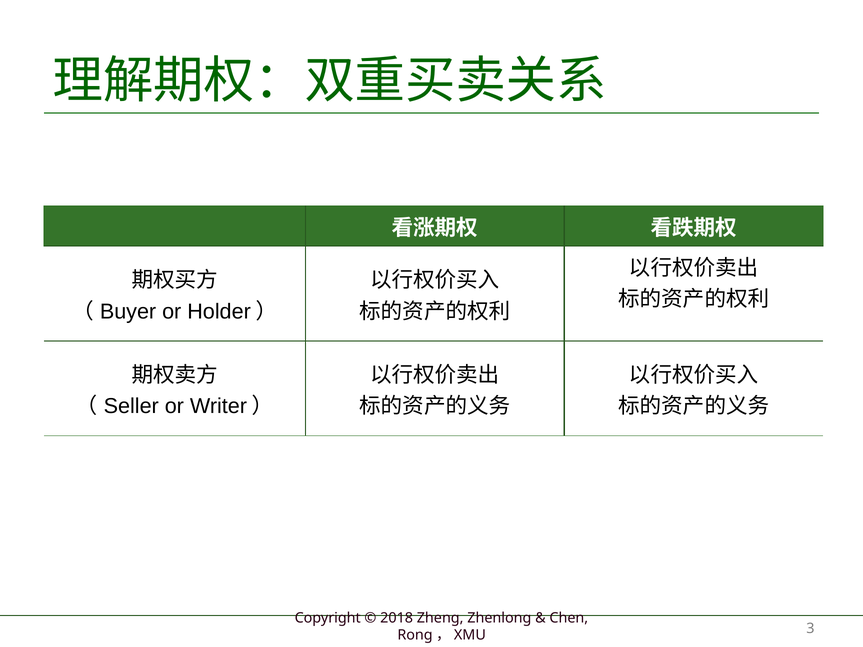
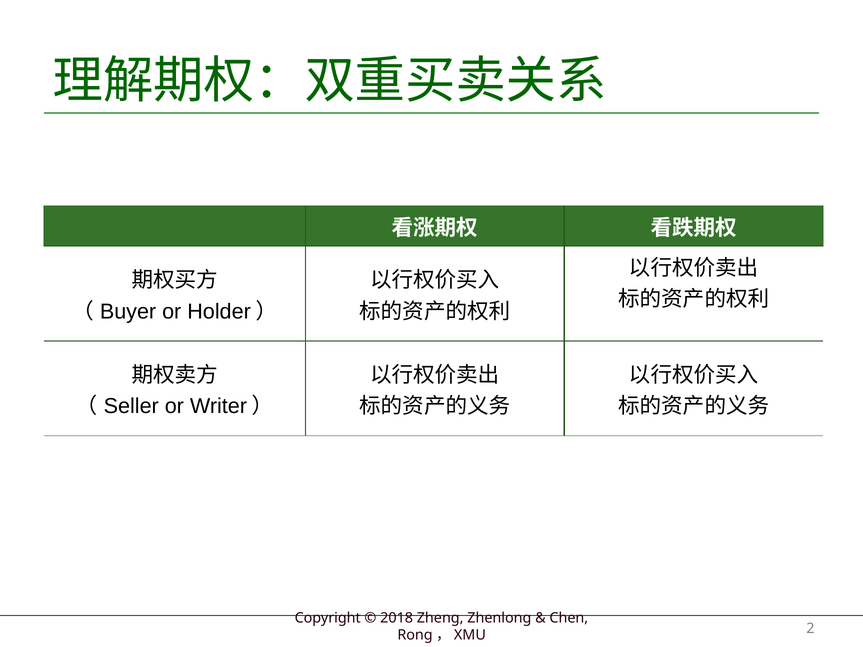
3: 3 -> 2 (810, 629)
